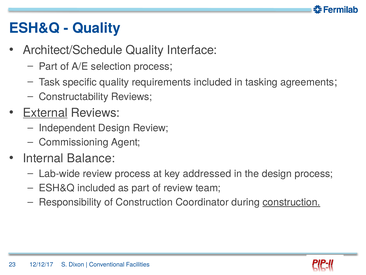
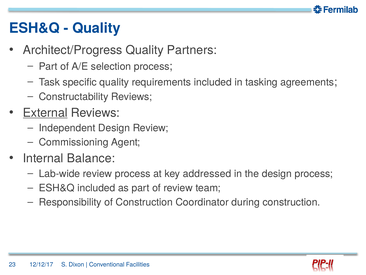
Architect/Schedule: Architect/Schedule -> Architect/Progress (73, 50)
Interface: Interface -> Partners (192, 50)
construction underline: present -> none (291, 202)
